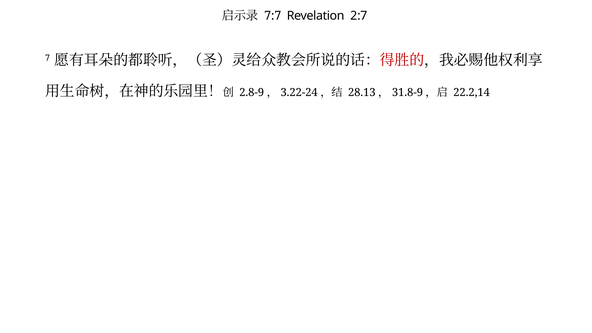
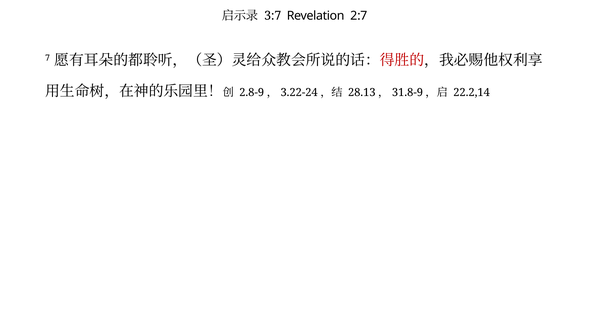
7:7: 7:7 -> 3:7 (273, 16)
